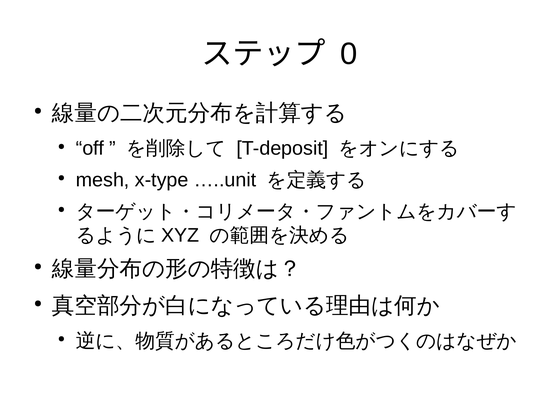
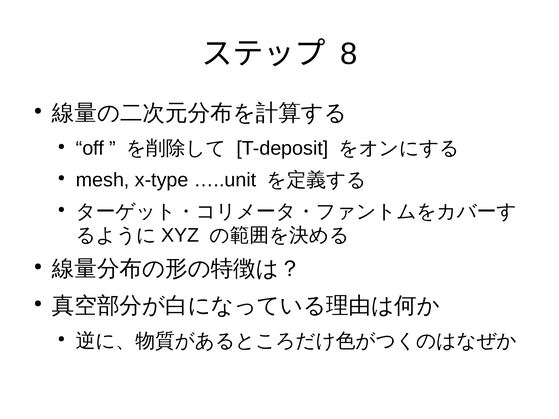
0: 0 -> 8 (349, 54)
